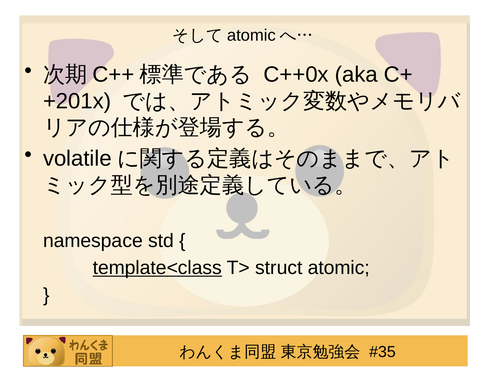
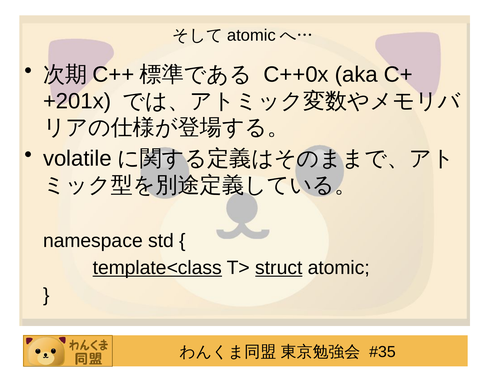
struct underline: none -> present (279, 268)
